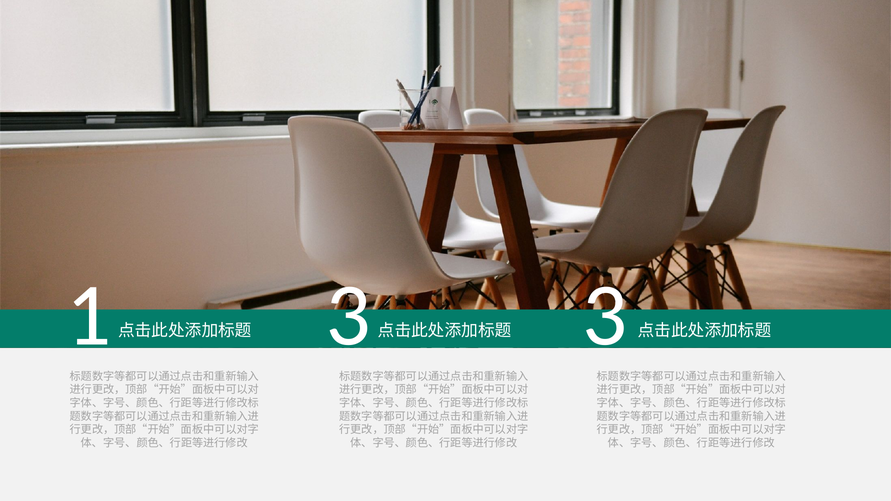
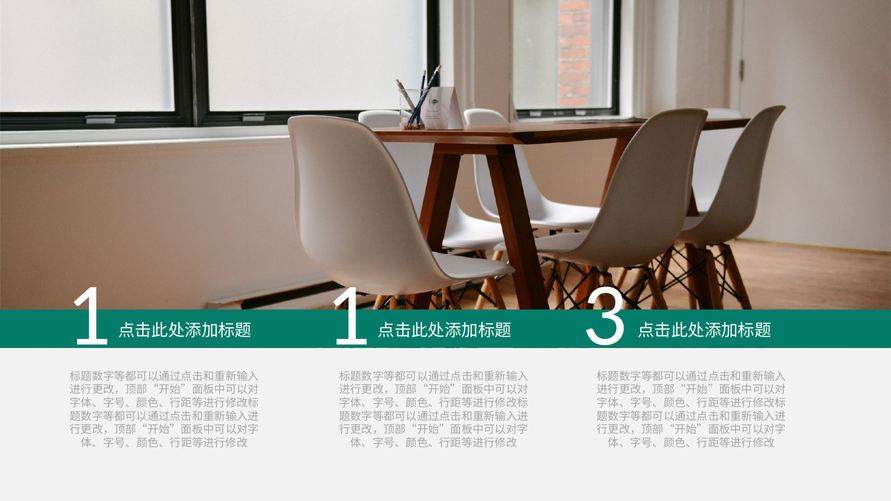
1 3: 3 -> 1 (348, 315)
